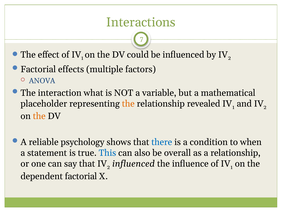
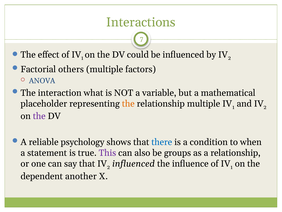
effects: effects -> others (71, 69)
relationship revealed: revealed -> multiple (204, 103)
the colour: orange -> purple (39, 116)
This colour: blue -> purple (107, 153)
overall: overall -> groups (178, 153)
dependent factorial: factorial -> another (81, 176)
